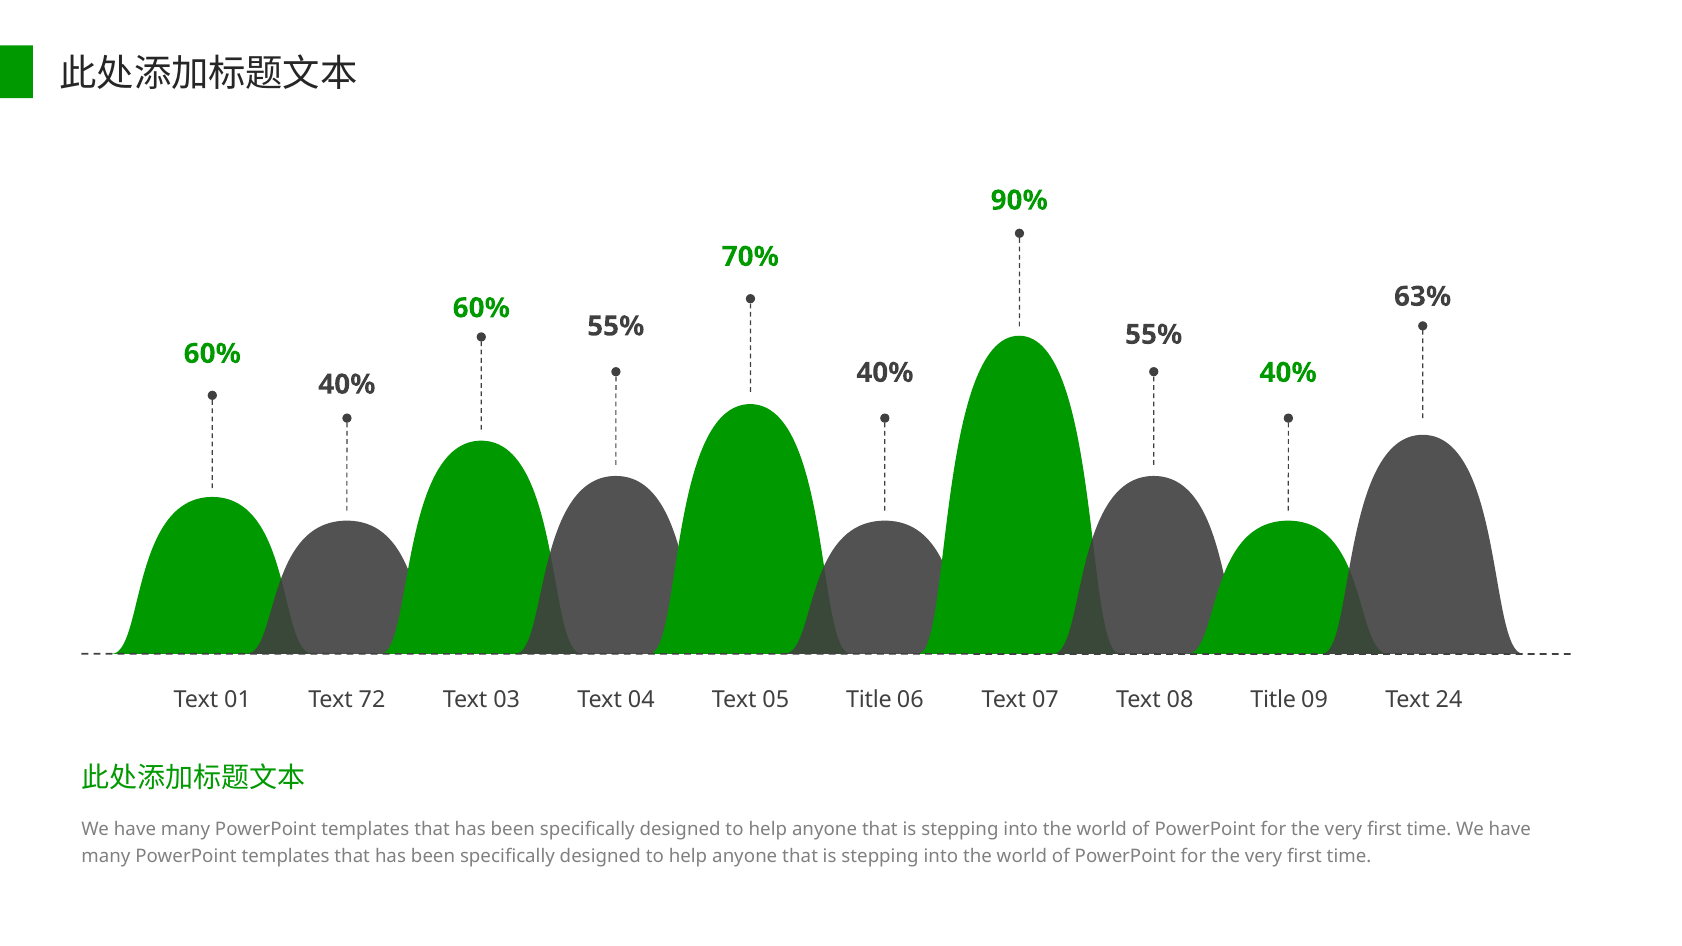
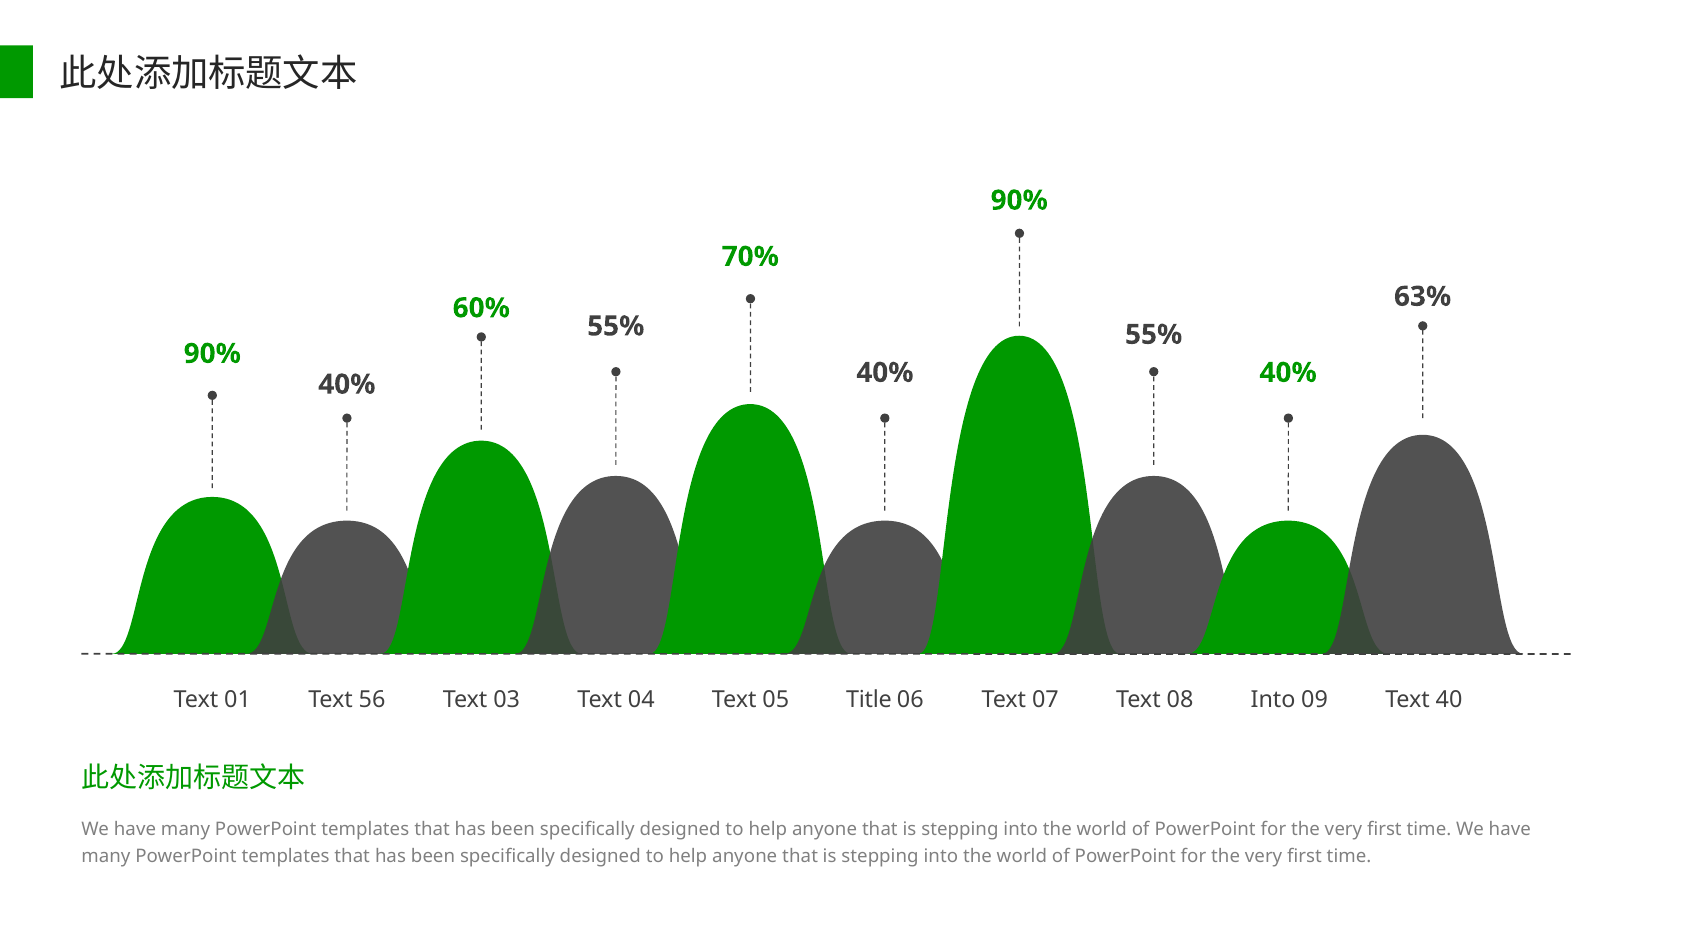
60%: 60% -> 90% (212, 354)
72: 72 -> 56 (372, 700)
08 Title: Title -> Into (1273, 700)
24: 24 -> 40 (1449, 700)
